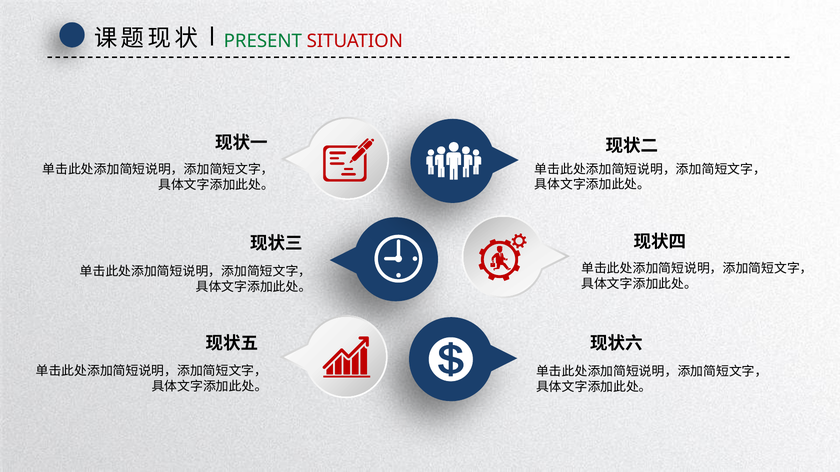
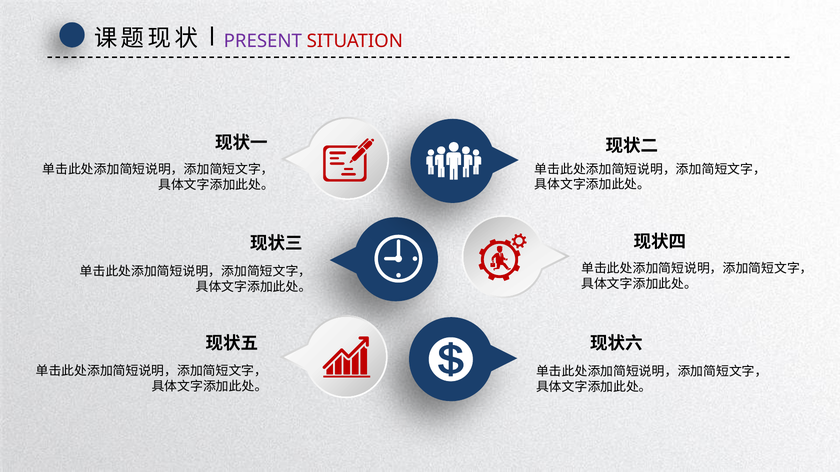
PRESENT colour: green -> purple (263, 41)
